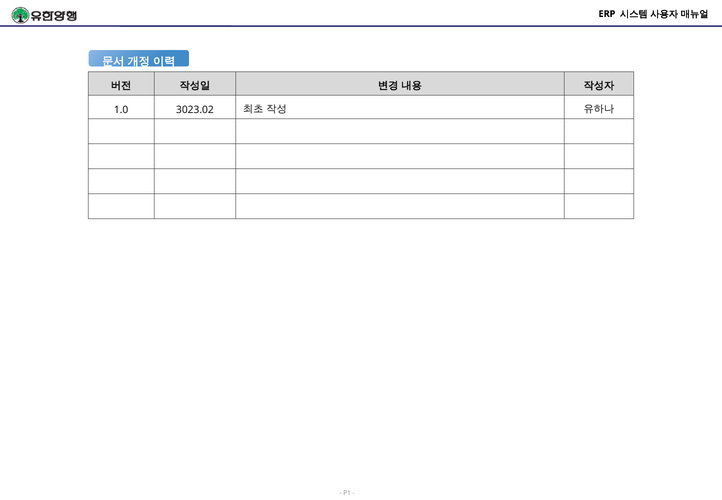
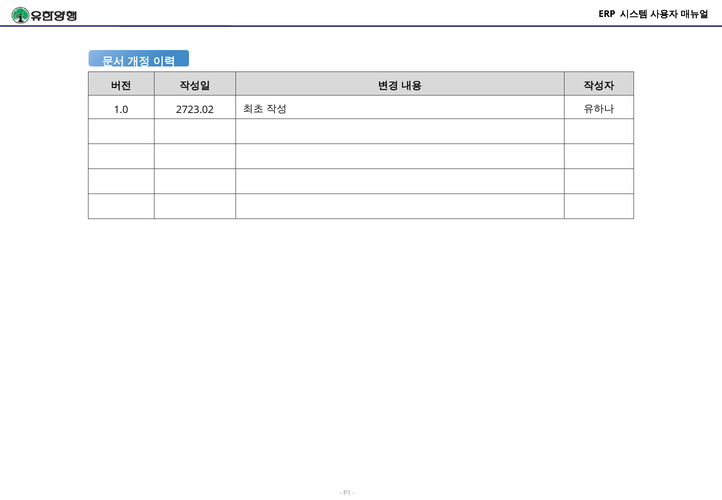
3023.02: 3023.02 -> 2723.02 (195, 110)
